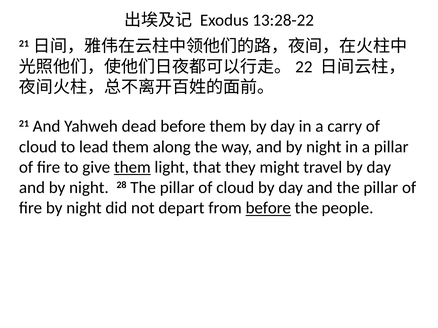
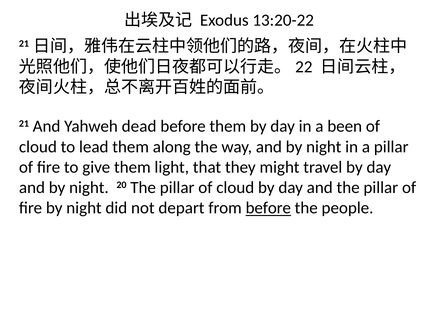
13:28-22: 13:28-22 -> 13:20-22 (283, 20)
carry: carry -> been (345, 127)
them underline: present -> none (132, 167)
28: 28 -> 20 (122, 185)
